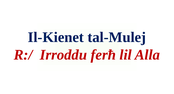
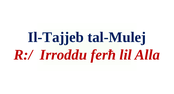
Il-Kienet: Il-Kienet -> Il-Tajjeb (56, 37)
